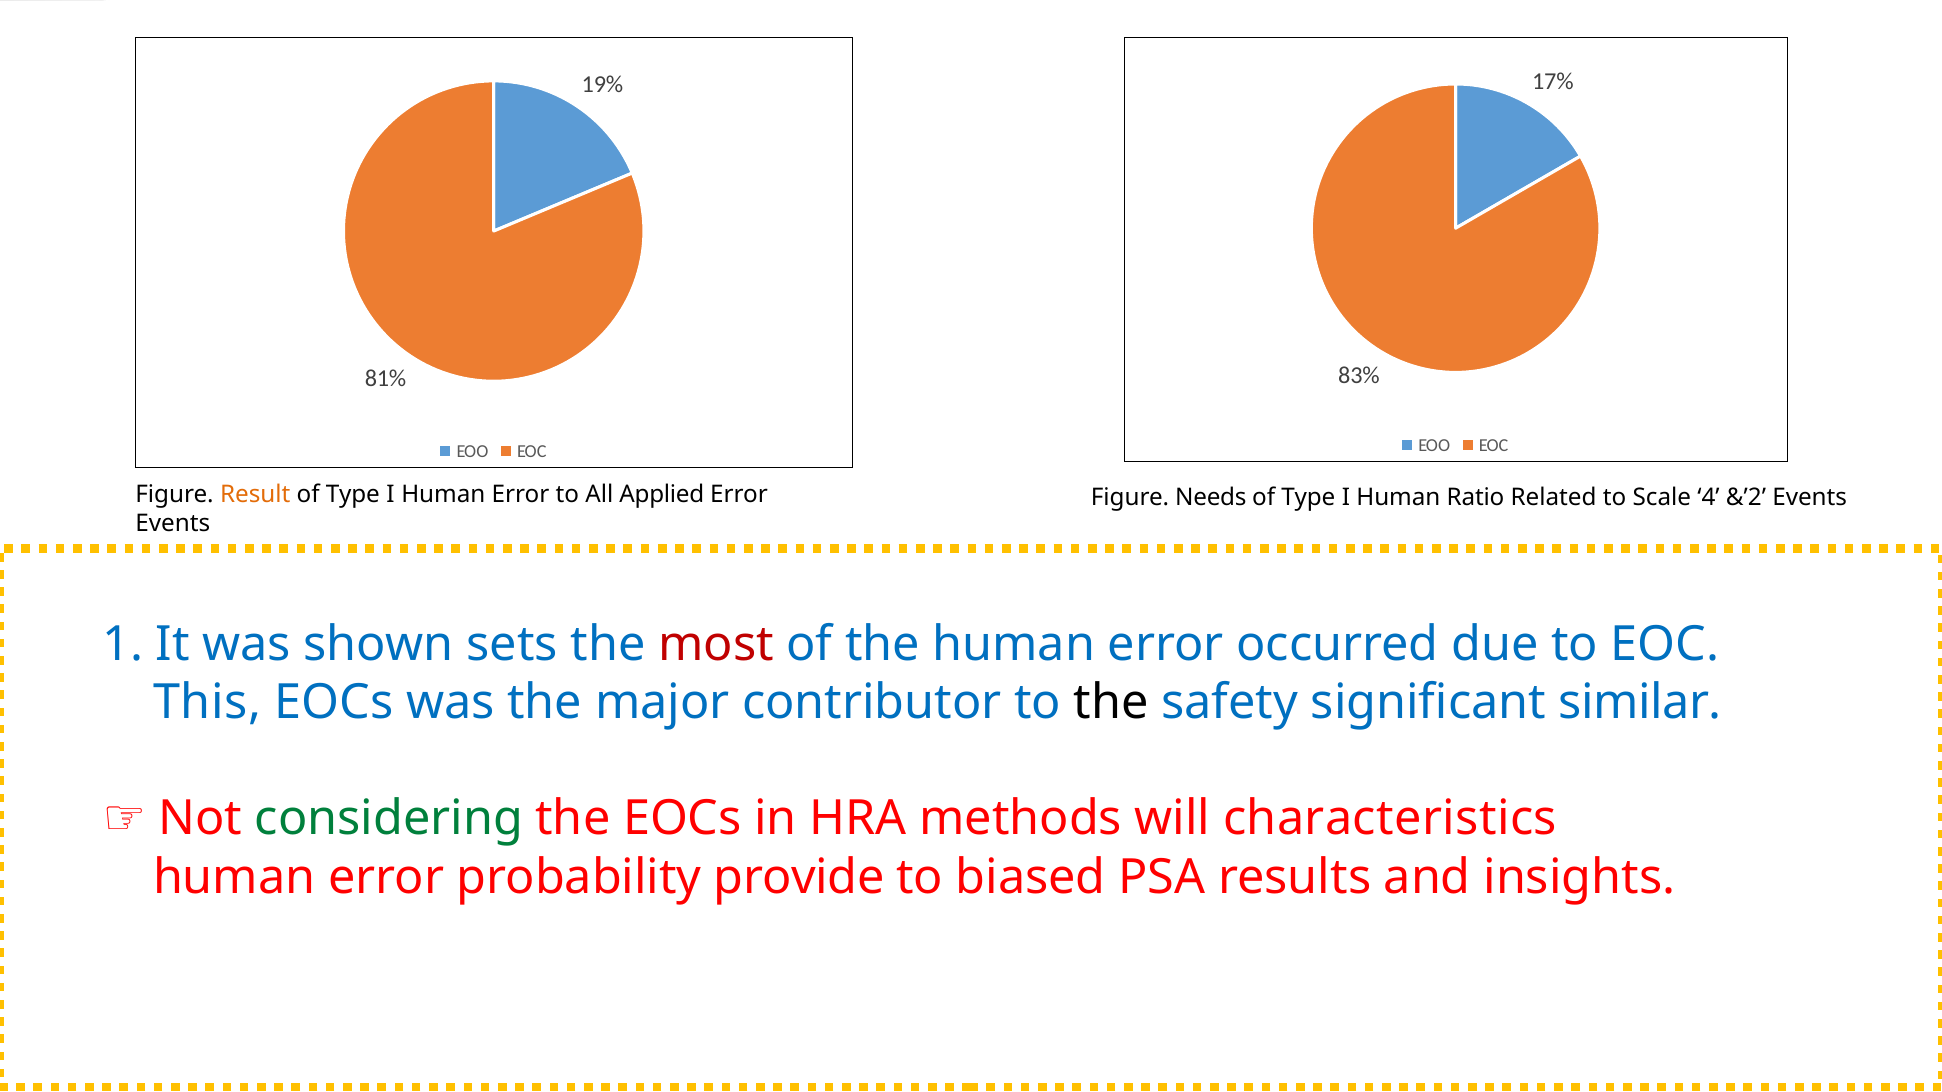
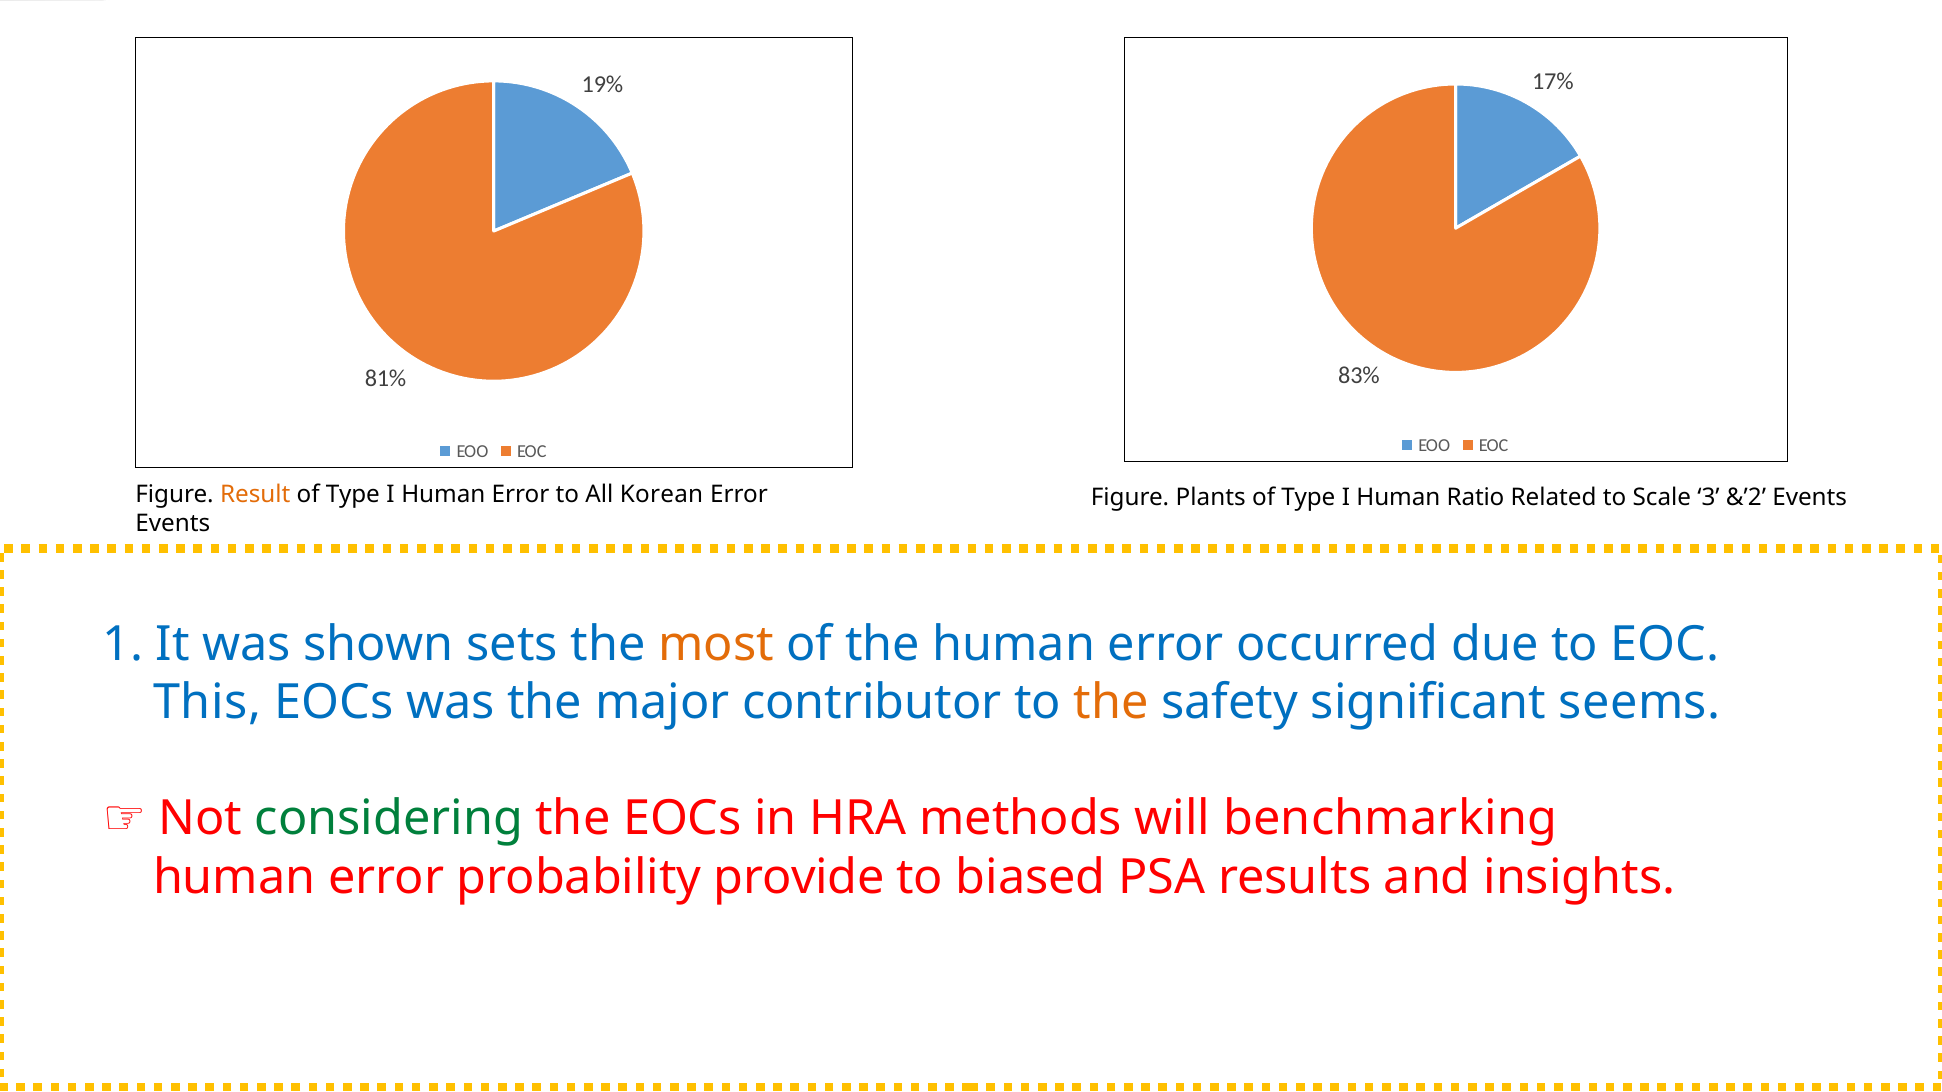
Applied: Applied -> Korean (662, 494)
Needs: Needs -> Plants (1211, 498)
4: 4 -> 3 (1708, 498)
most colour: red -> orange (716, 644)
the colour: black -> orange (1111, 703)
similar: similar -> seems (1640, 703)
characteristics: characteristics -> benchmarking (1390, 819)
